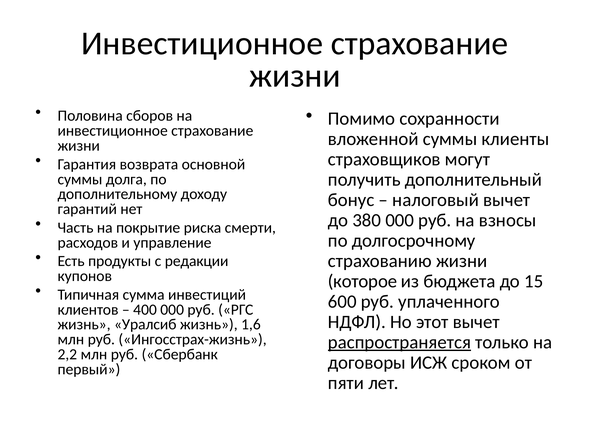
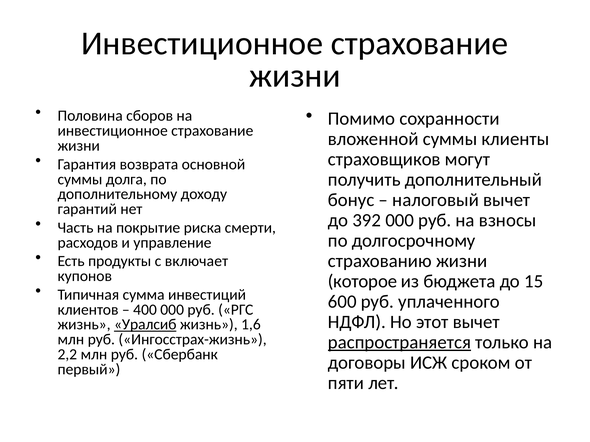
380: 380 -> 392 (367, 221)
редакции: редакции -> включает (196, 261)
Уралсиб underline: none -> present (145, 325)
